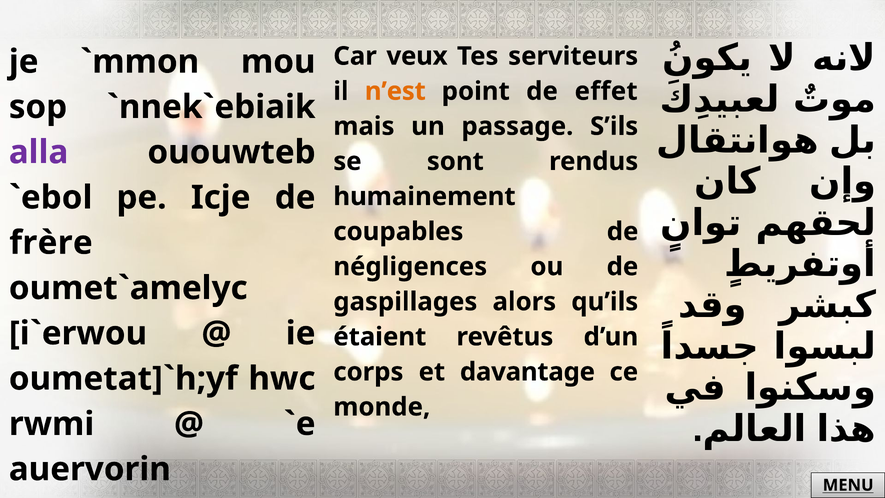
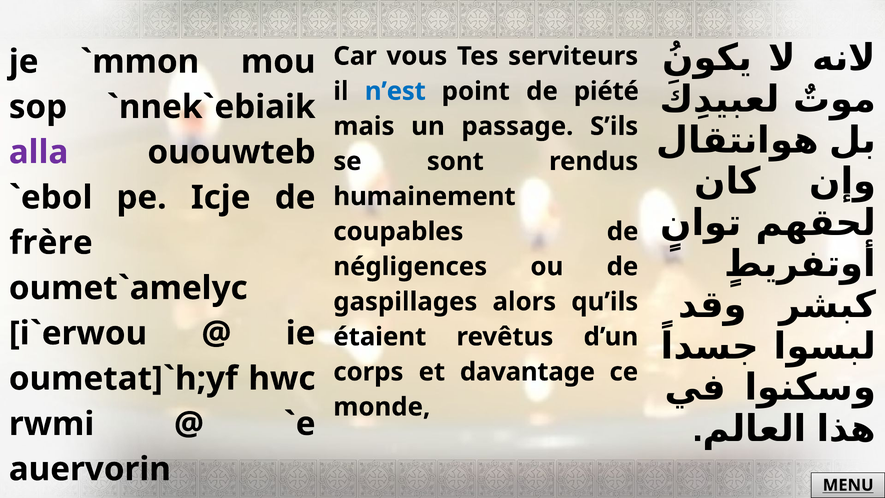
veux: veux -> vous (417, 56)
n’est colour: orange -> blue (395, 91)
effet: effet -> piété (606, 91)
